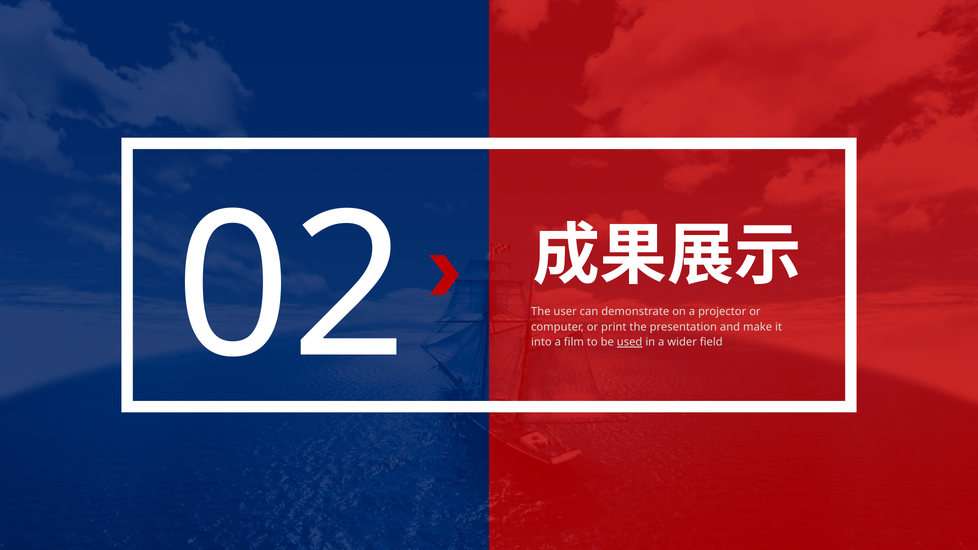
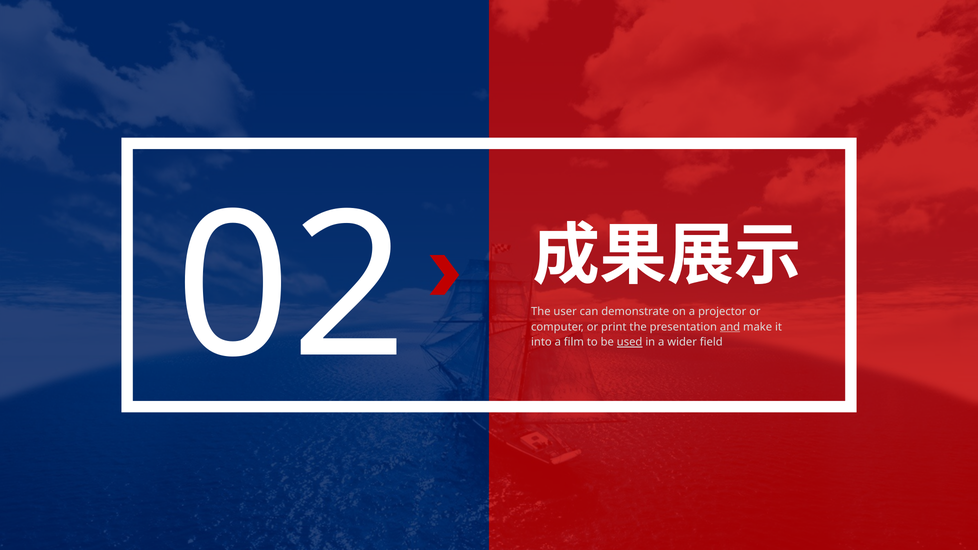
and underline: none -> present (730, 327)
